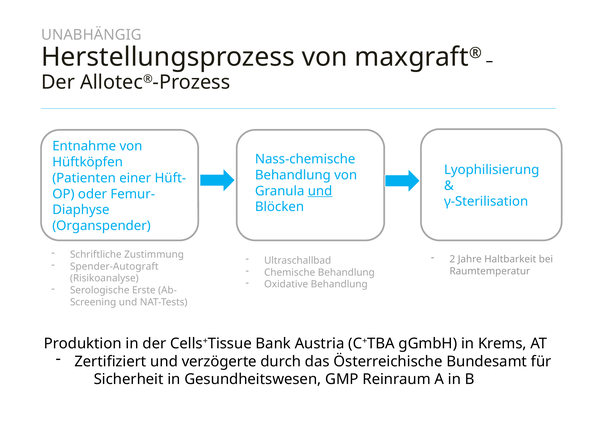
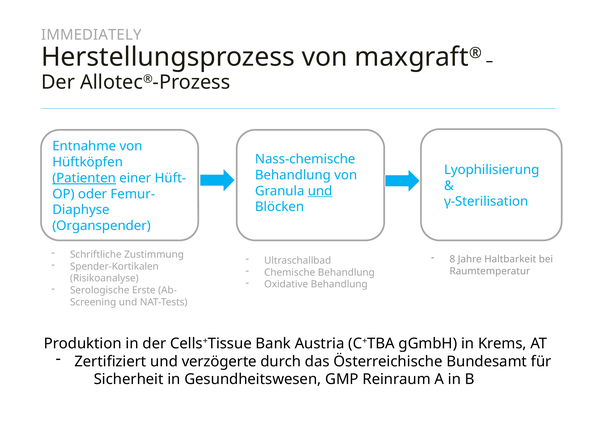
UNABHÄNGIG: UNABHÄNGIG -> IMMEDIATELY (91, 35)
Patienten underline: none -> present (84, 178)
2: 2 -> 8 (452, 259)
Spender-Autograft: Spender-Autograft -> Spender-Kortikalen (114, 266)
